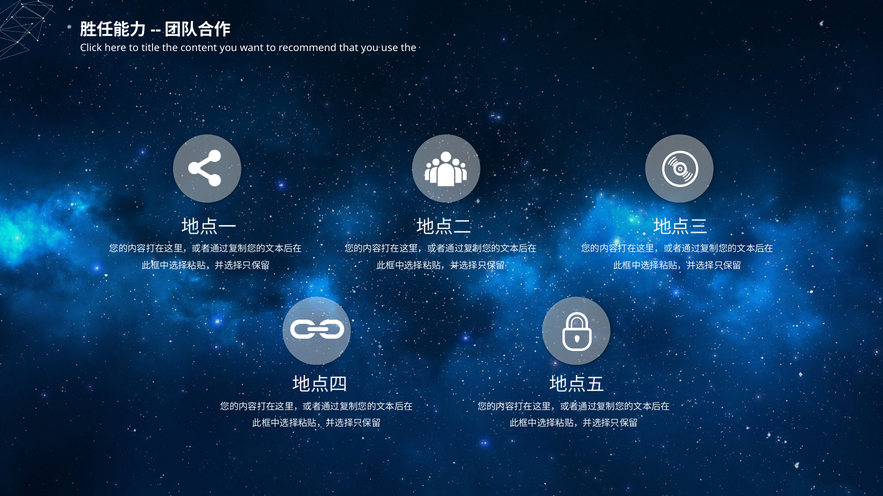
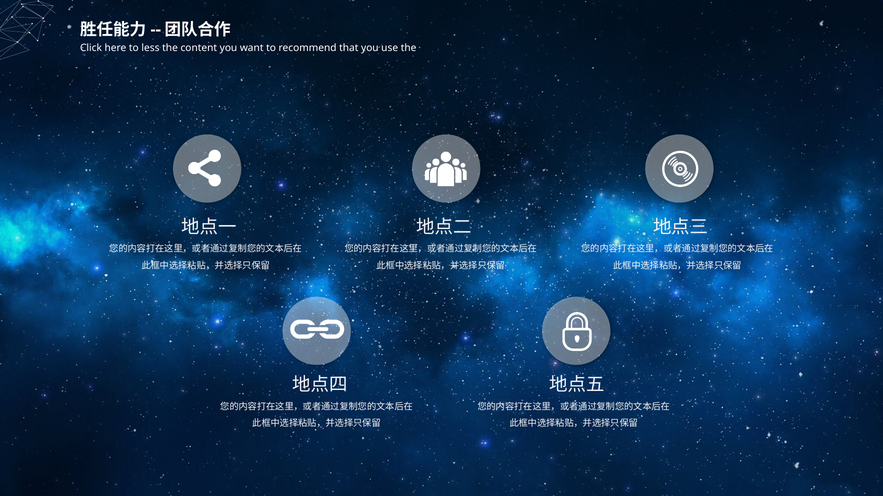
title: title -> less (150, 48)
